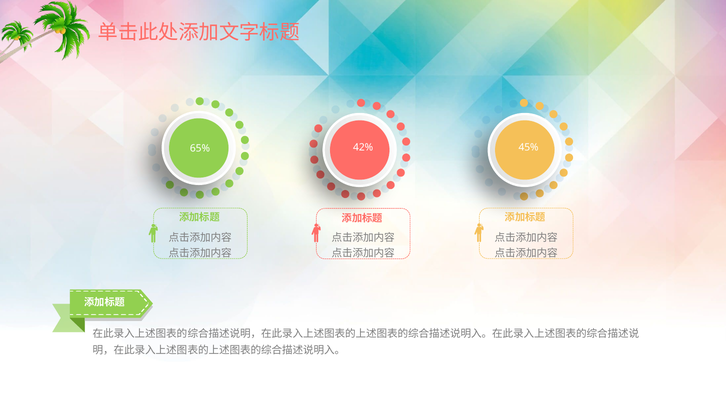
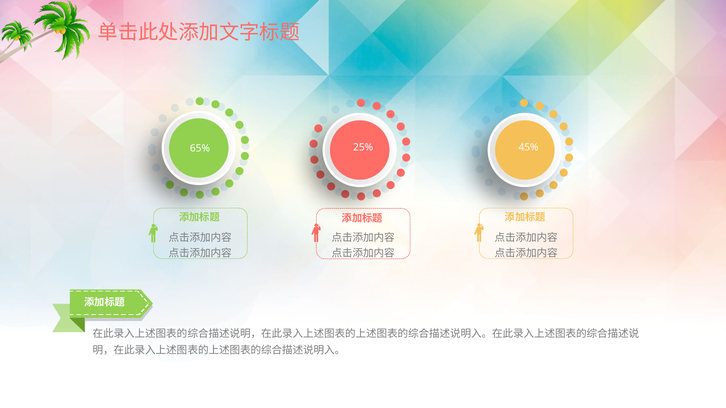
42%: 42% -> 25% (363, 148)
